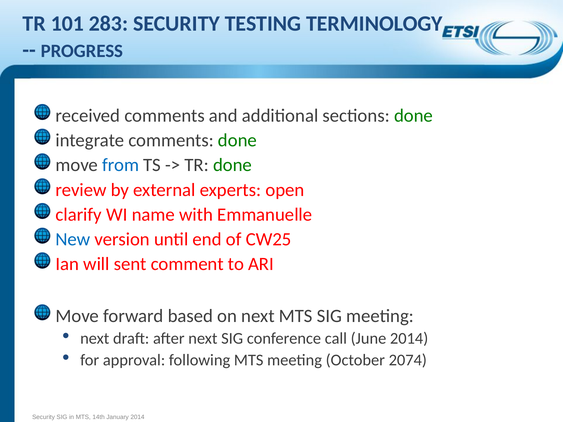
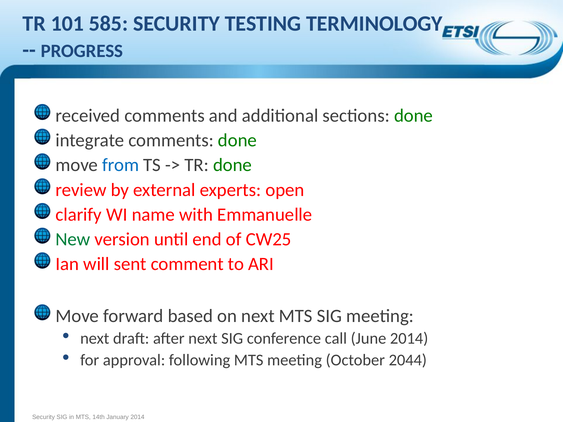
283: 283 -> 585 (108, 24)
New colour: blue -> green (73, 239)
2074: 2074 -> 2044 (408, 360)
